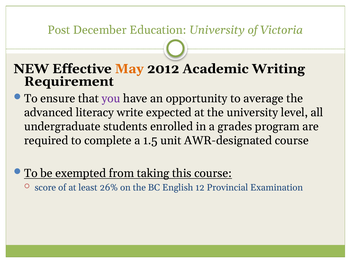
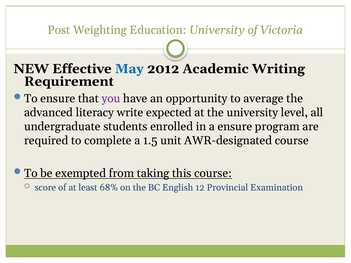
December: December -> Weighting (100, 30)
May colour: orange -> blue (129, 69)
a grades: grades -> ensure (235, 127)
26%: 26% -> 68% (109, 188)
